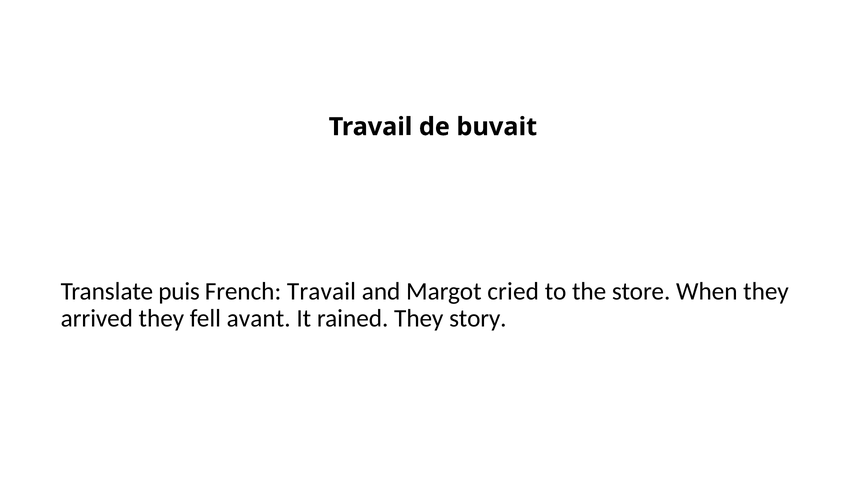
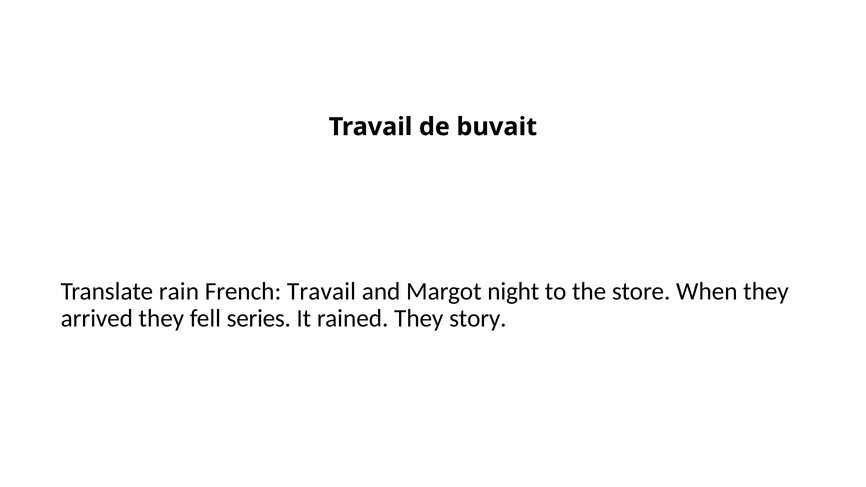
puis: puis -> rain (179, 291)
cried: cried -> night (513, 291)
avant: avant -> series (259, 319)
